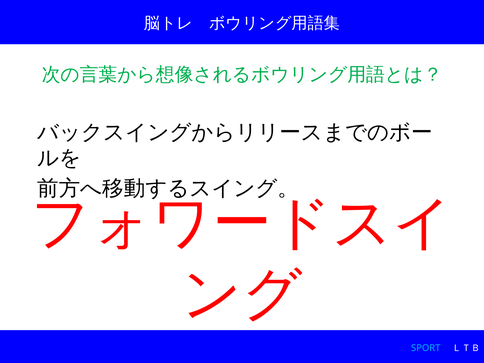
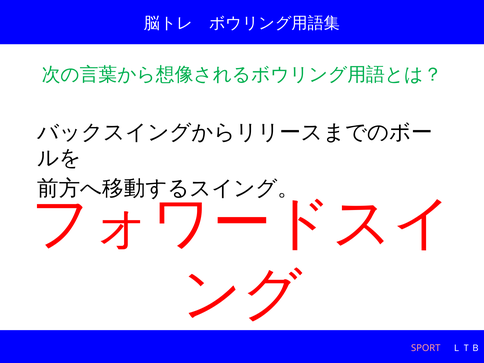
SPORT colour: light blue -> pink (426, 348)
